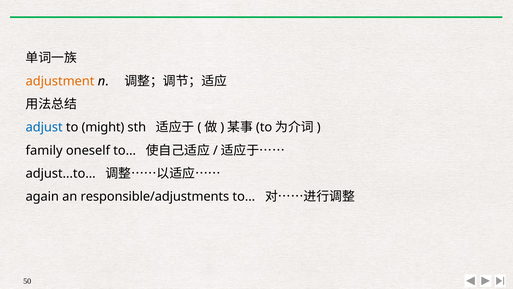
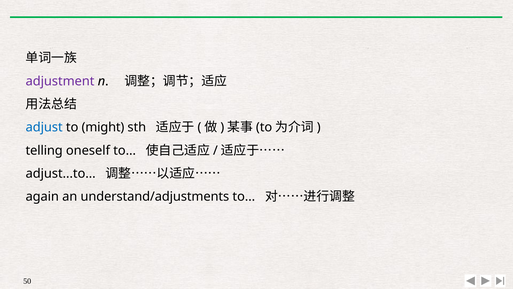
adjustment colour: orange -> purple (60, 81)
family: family -> telling (44, 150)
responsible/adjustments: responsible/adjustments -> understand/adjustments (155, 196)
